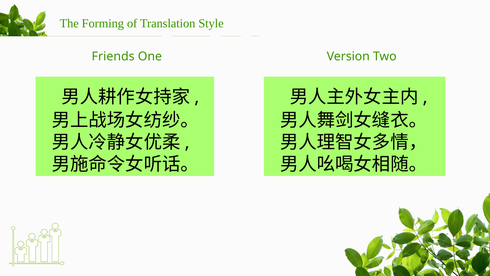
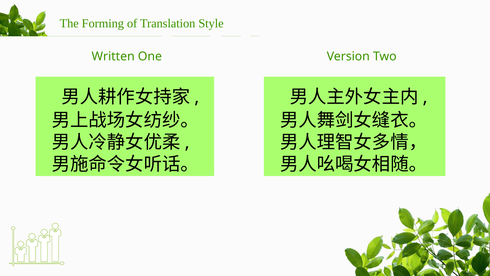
Friends: Friends -> Written (113, 56)
